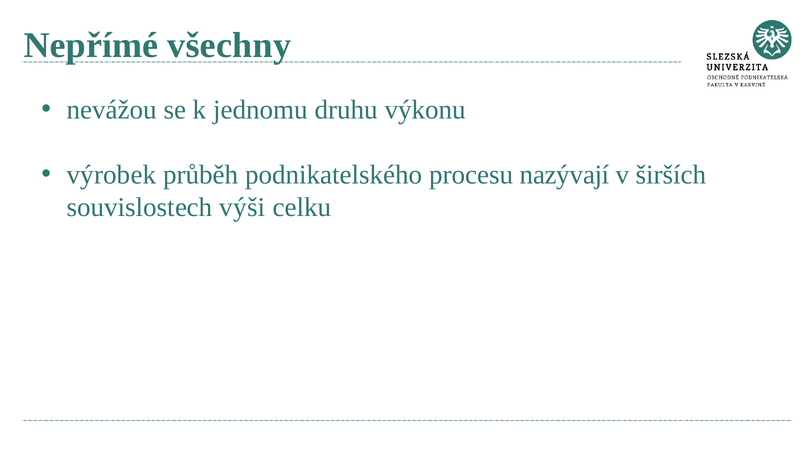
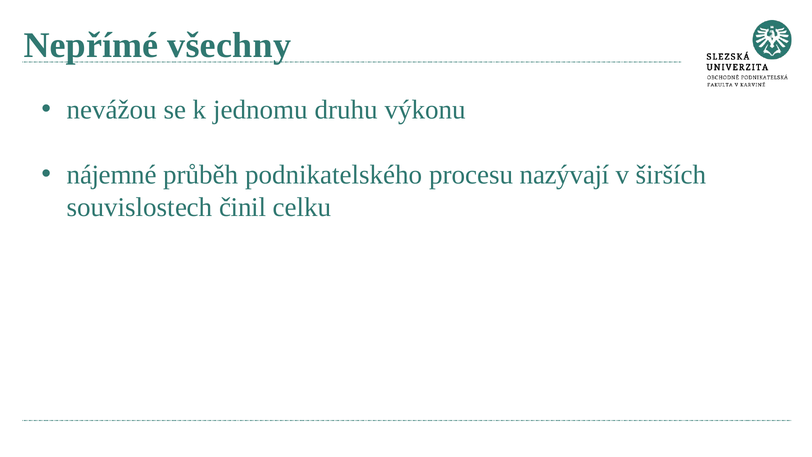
výrobek: výrobek -> nájemné (112, 175)
výši: výši -> činil (243, 207)
